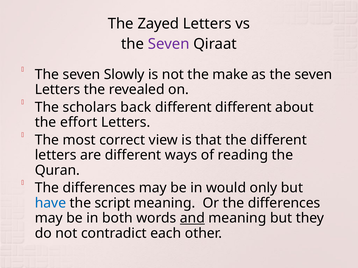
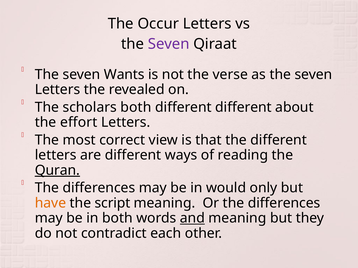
Zayed: Zayed -> Occur (158, 24)
Slowly: Slowly -> Wants (124, 75)
make: make -> verse (230, 75)
scholars back: back -> both (136, 107)
Quran underline: none -> present (57, 171)
have colour: blue -> orange (51, 203)
